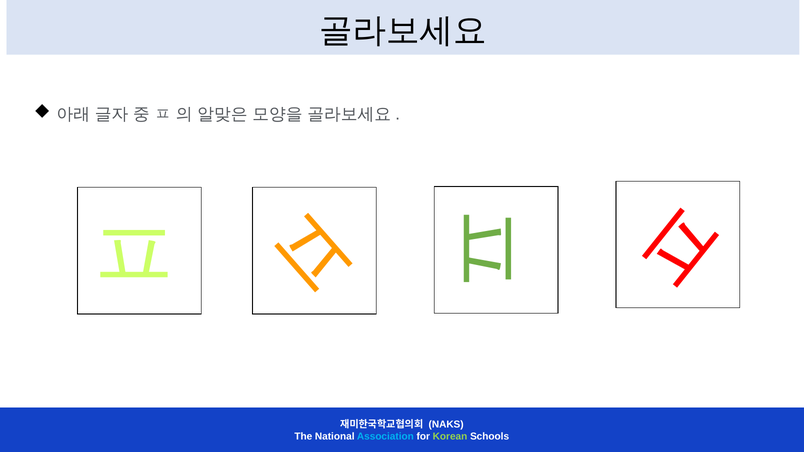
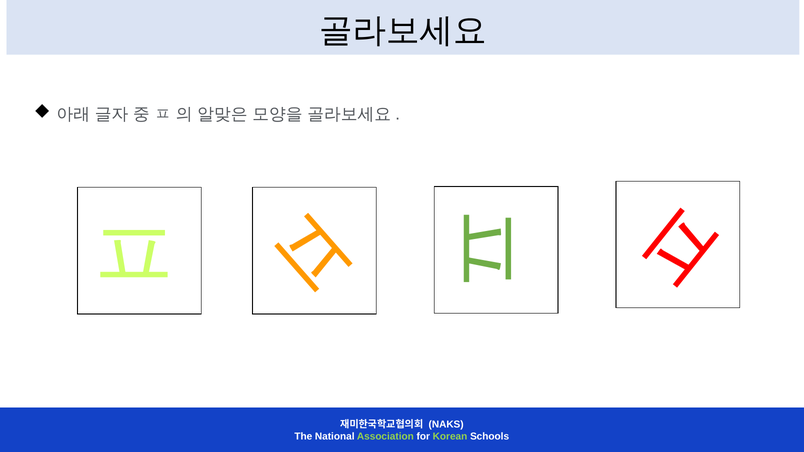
Association colour: light blue -> light green (385, 437)
